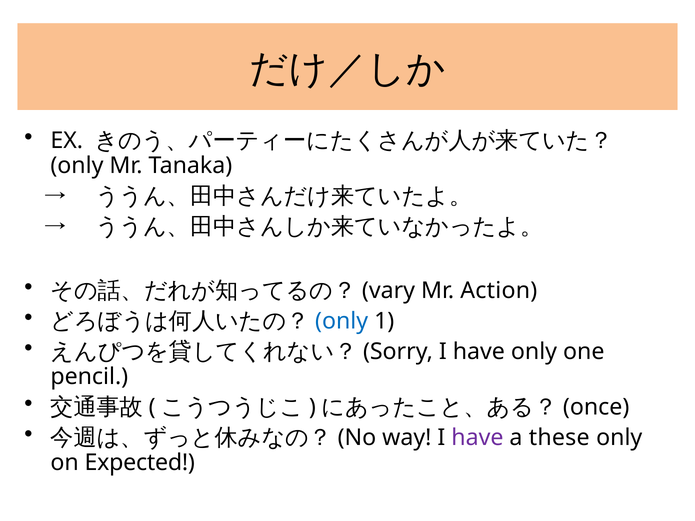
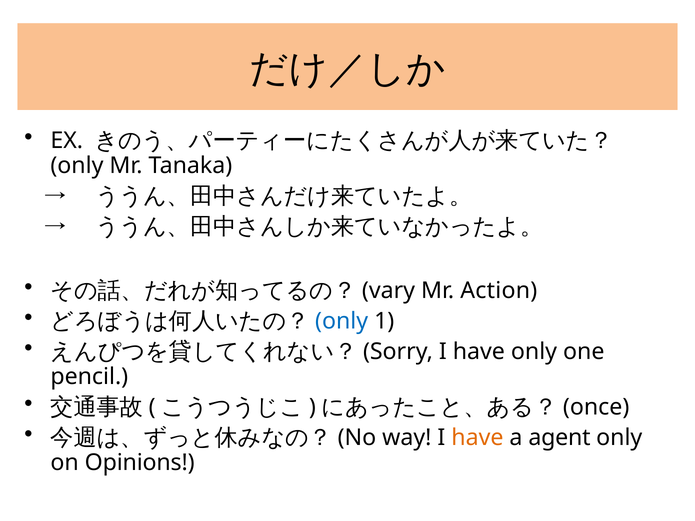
have colour: purple -> orange (477, 438)
these: these -> agent (559, 438)
Expected: Expected -> Opinions (140, 463)
